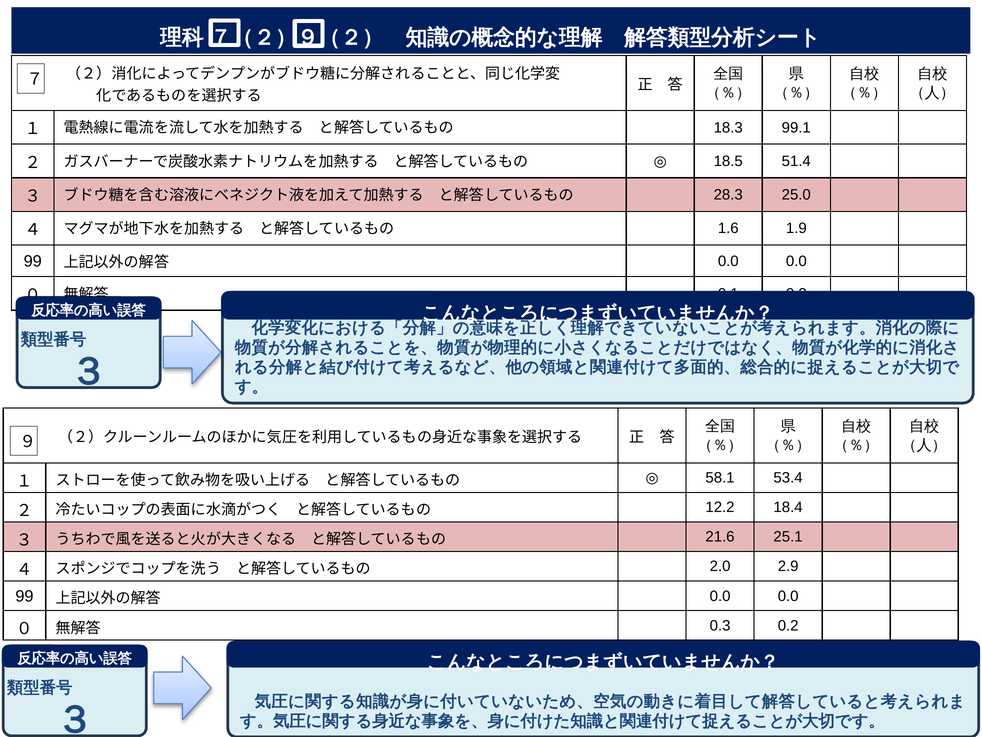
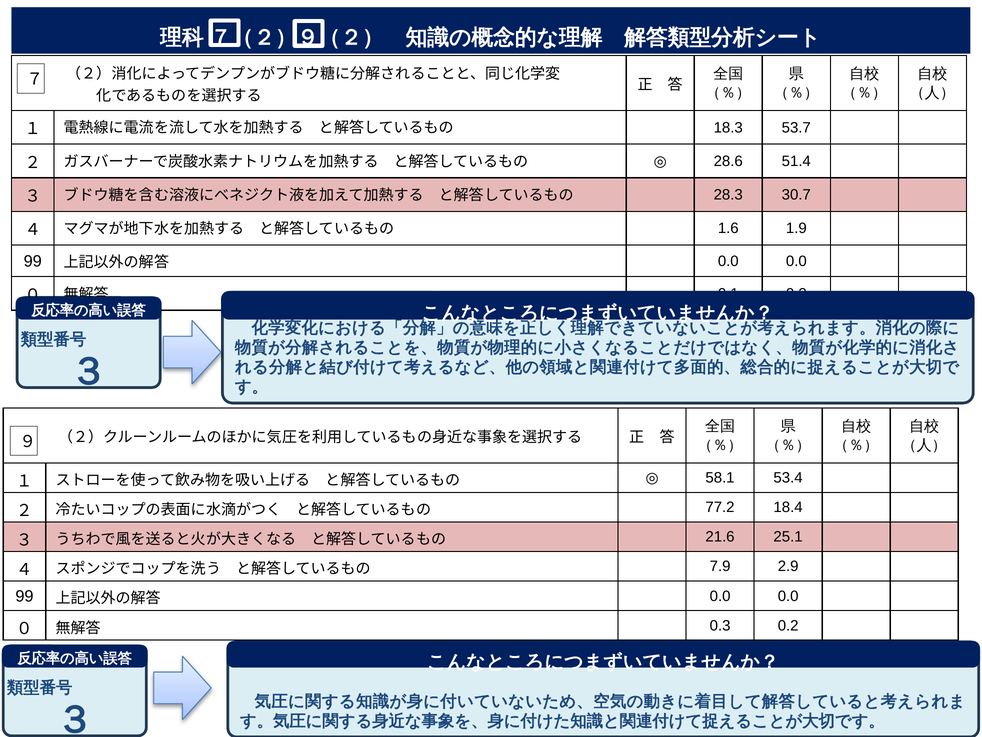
99.1: 99.1 -> 53.7 (796, 128)
18.5: 18.5 -> 28.6 (728, 161)
25.0: 25.0 -> 30.7 (796, 195)
12.2: 12.2 -> 77.2 (720, 507)
2.0: 2.0 -> 7.9 (720, 566)
